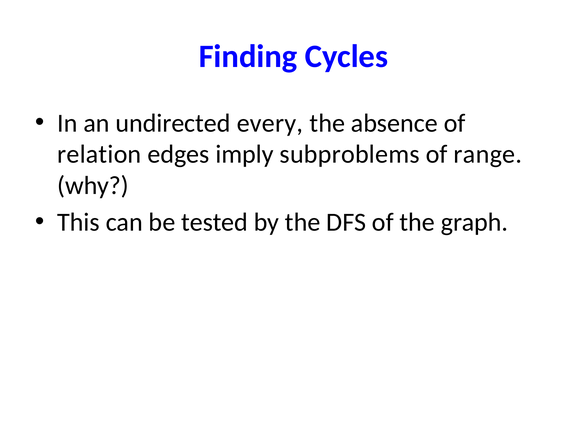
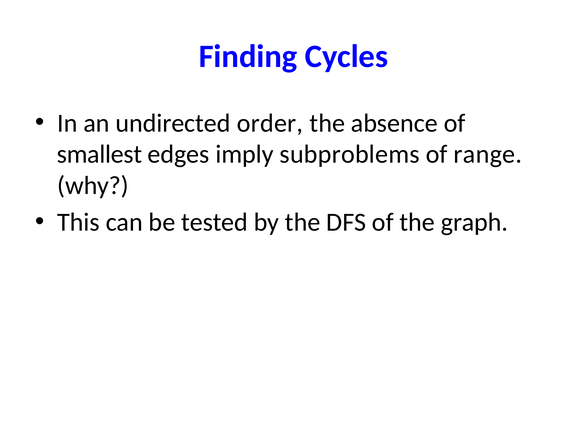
every: every -> order (270, 123)
relation: relation -> smallest (100, 154)
